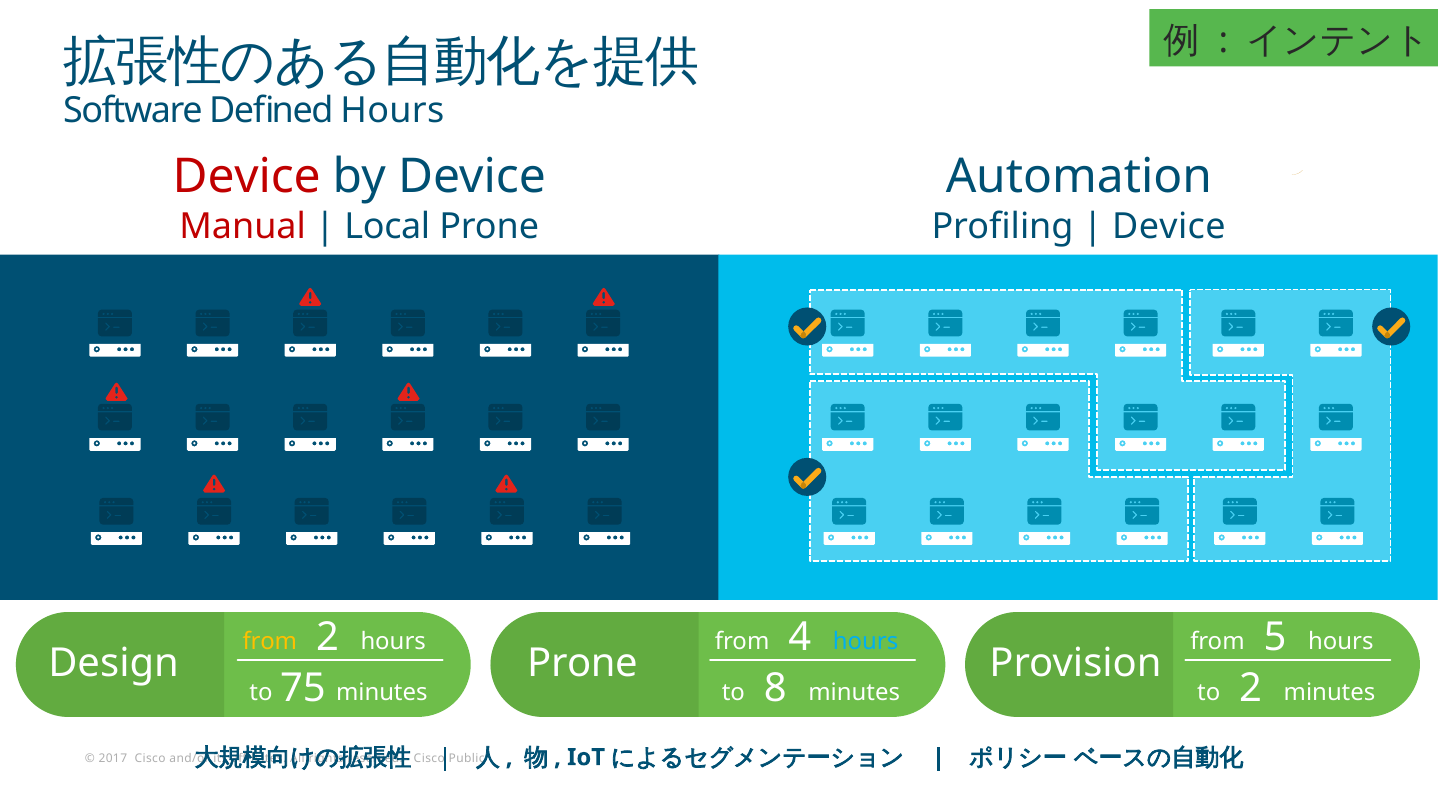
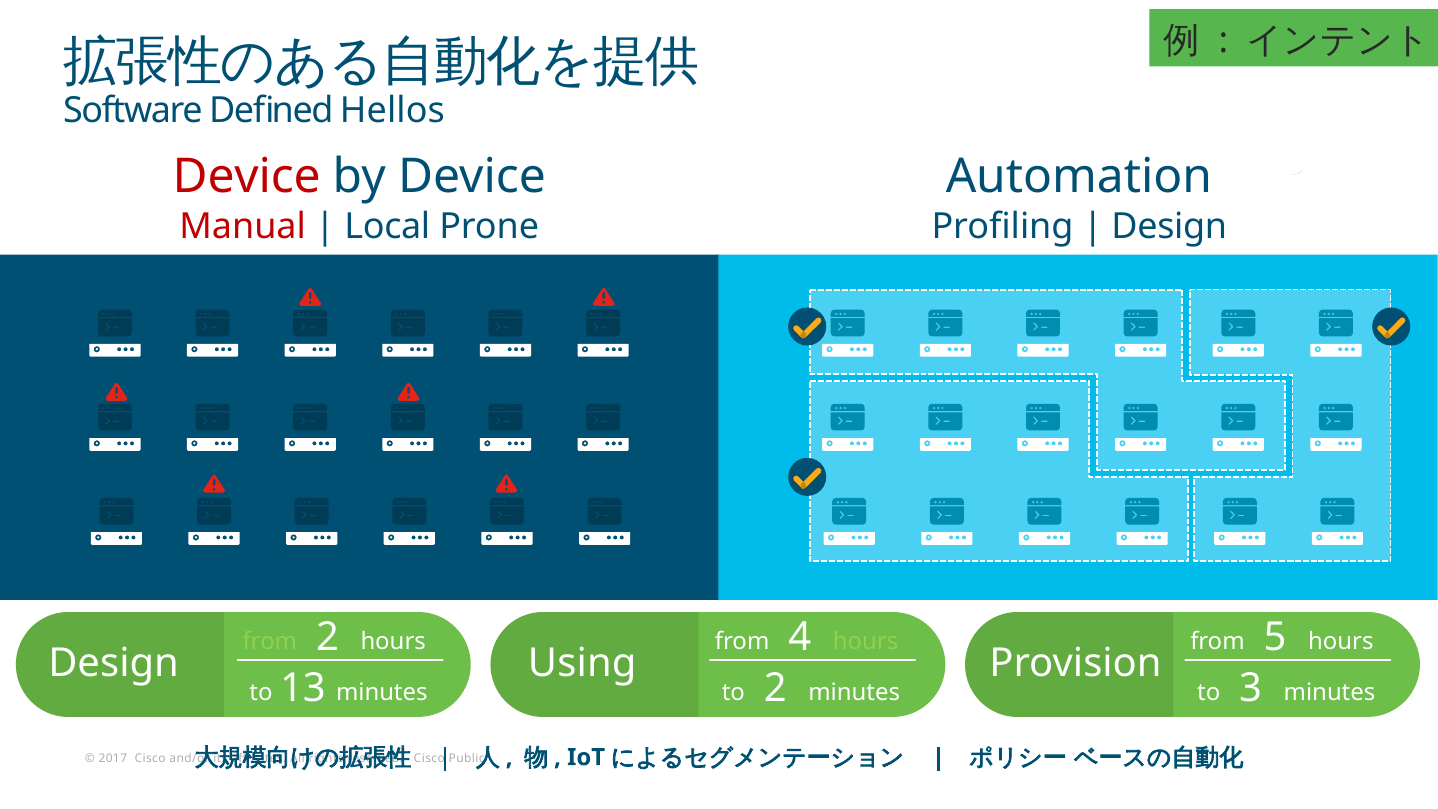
Defined Hours: Hours -> Hellos (392, 111)
Device: Device -> Design (1169, 226)
from colour: yellow -> light green (270, 642)
hours colour: light blue -> light green (866, 642)
Design Prone: Prone -> Using (582, 663)
75: 75 -> 13 (303, 688)
to 8: 8 -> 2 (775, 688)
to 2: 2 -> 3 (1251, 688)
